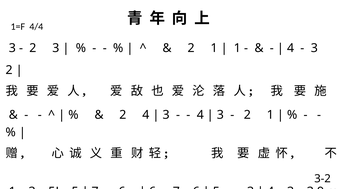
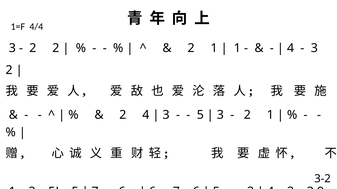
2 3: 3 -> 2 (56, 48)
4: 4 -> 5 (200, 115)
